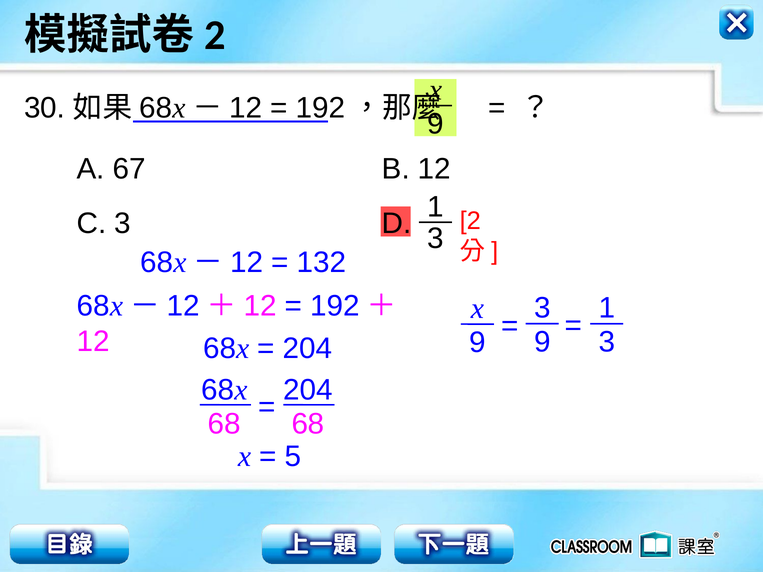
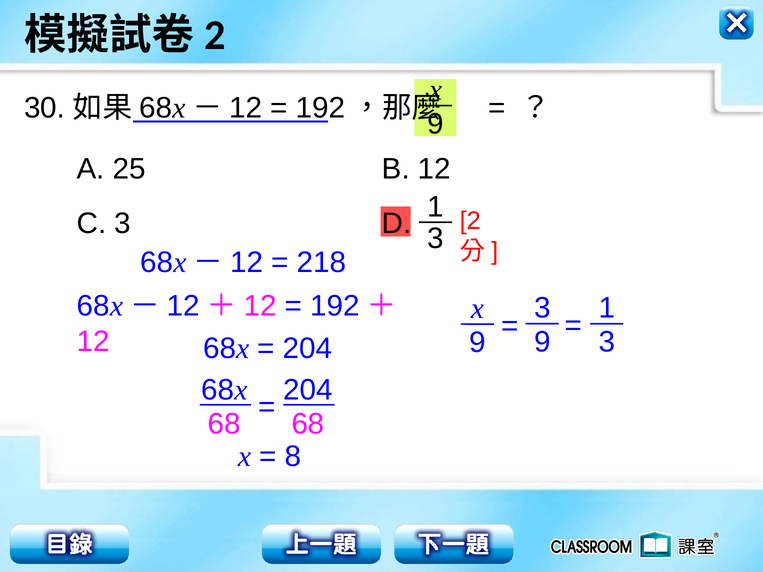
67: 67 -> 25 (129, 169)
132: 132 -> 218 (322, 263)
5: 5 -> 8 (293, 456)
